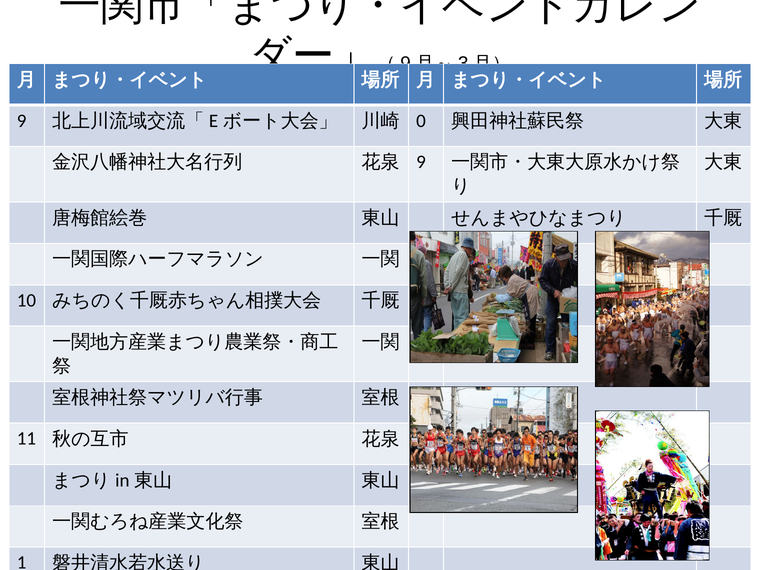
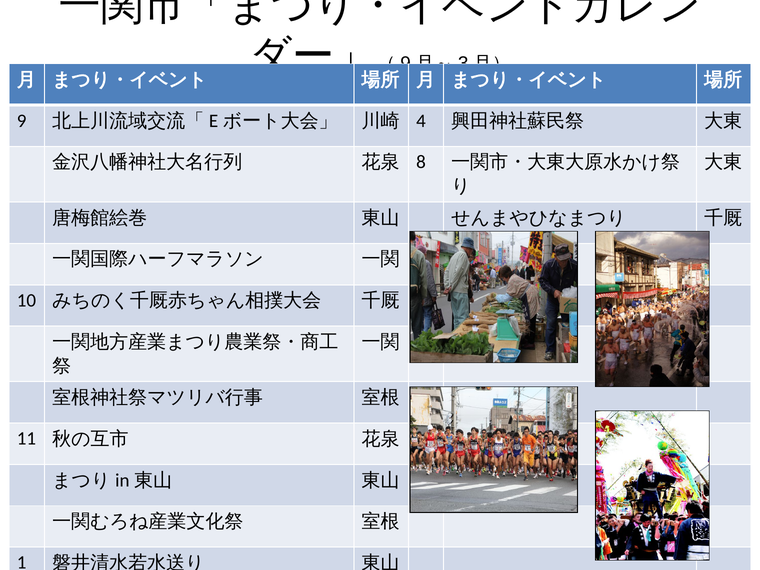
0: 0 -> 4 (421, 121)
9: 9 -> 8 (421, 162)
